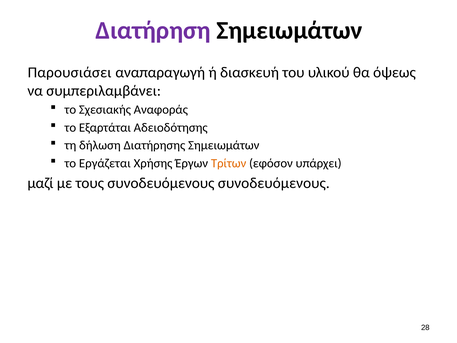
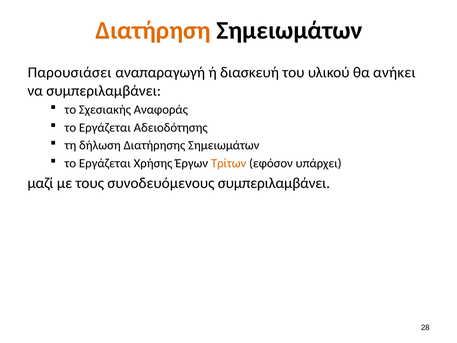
Διατήρηση colour: purple -> orange (153, 30)
όψεως: όψεως -> ανήκει (394, 72)
Εξαρτάται: Εξαρτάται -> Εργάζεται (105, 128)
συνοδευόμενους συνοδευόμενους: συνοδευόμενους -> συμπεριλαμβάνει (274, 183)
